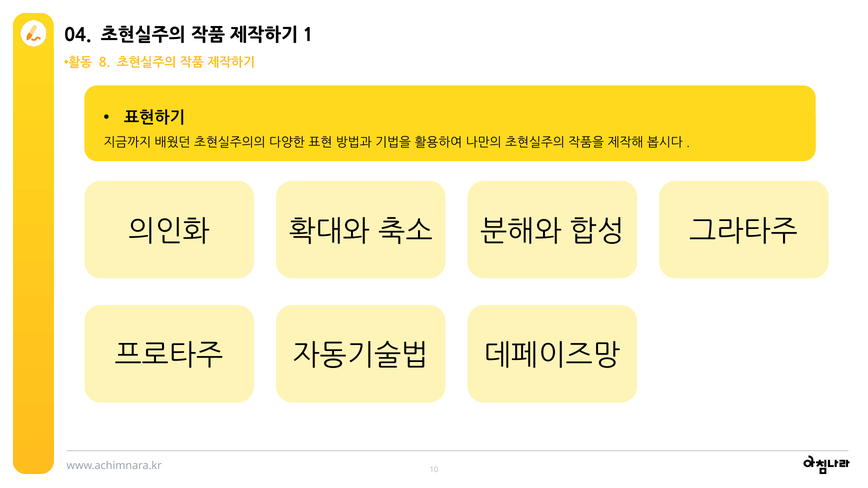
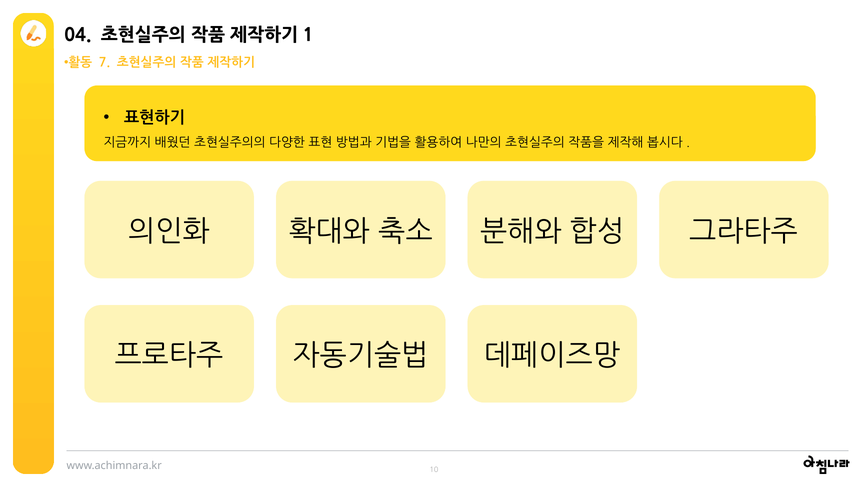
8: 8 -> 7 (104, 63)
